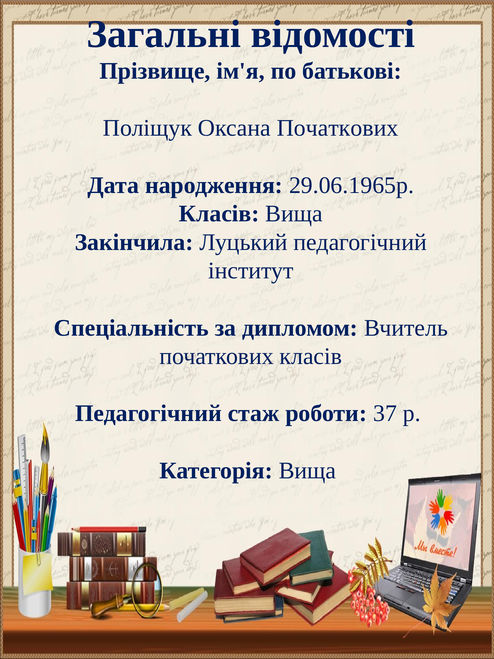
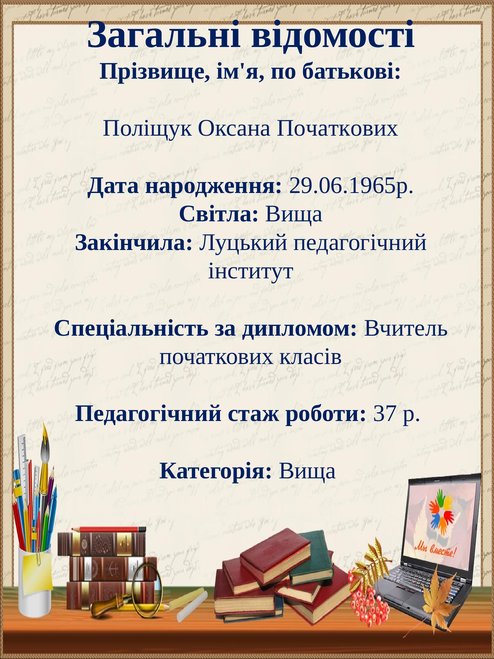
Класів: Класів -> Світла (219, 214)
